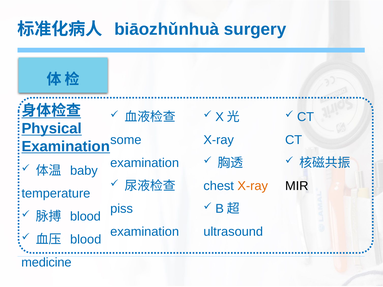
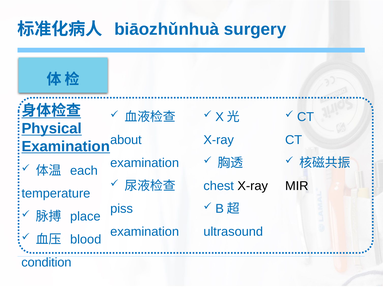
some: some -> about (126, 140)
baby: baby -> each (84, 171)
X-ray colour: orange -> black (253, 186)
blood: blood -> place (85, 217)
medicine: medicine -> condition (46, 263)
